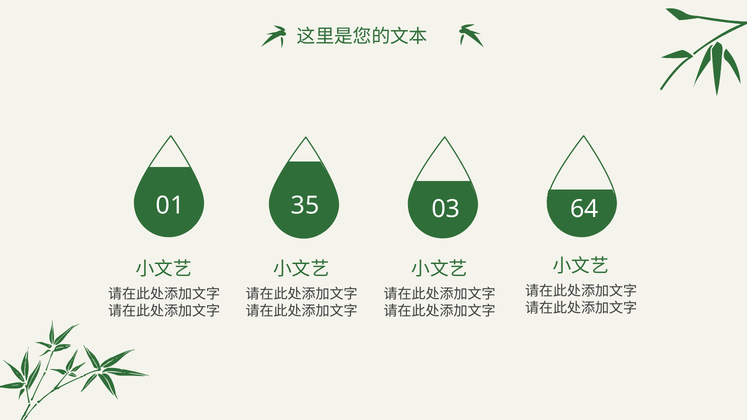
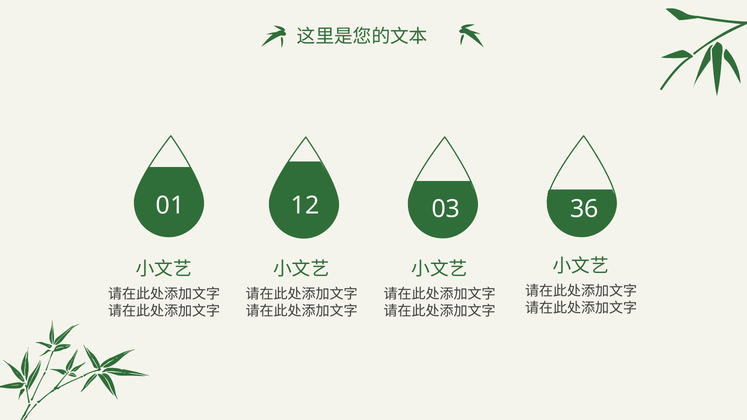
35: 35 -> 12 (305, 206)
64: 64 -> 36 (584, 209)
